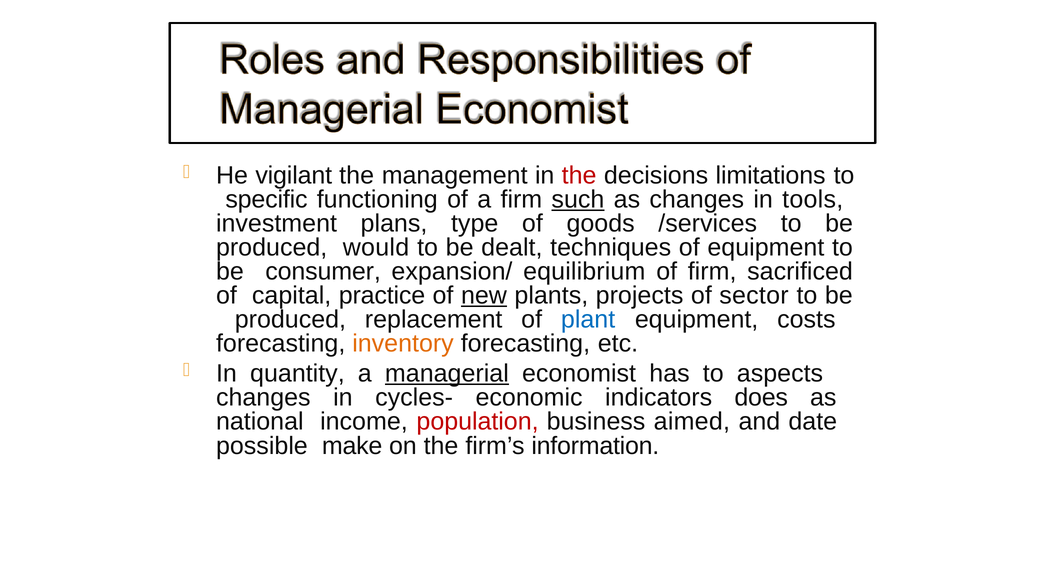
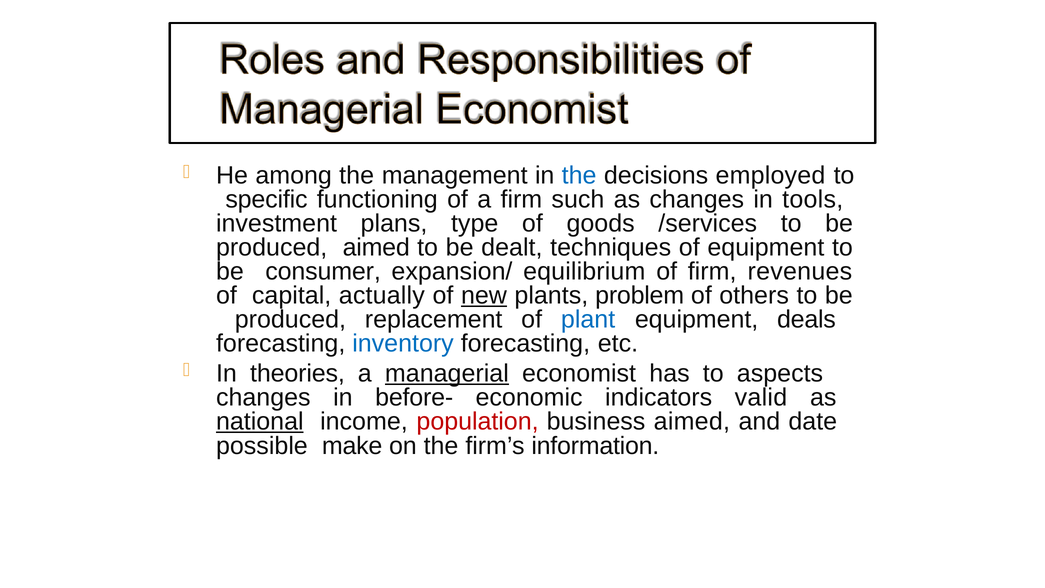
vigilant: vigilant -> among (294, 176)
the colour: red -> blue (579, 176)
limitations: limitations -> employed (770, 176)
such underline: present -> none (578, 200)
produced would: would -> aimed (376, 248)
sacrificed: sacrificed -> revenues (800, 272)
practice: practice -> actually (382, 296)
projects: projects -> problem (640, 296)
sector: sector -> others (754, 296)
costs: costs -> deals (806, 320)
inventory colour: orange -> blue (403, 344)
quantity: quantity -> theories (297, 374)
cycles-: cycles- -> before- (414, 398)
does: does -> valid (761, 398)
national underline: none -> present (260, 422)
